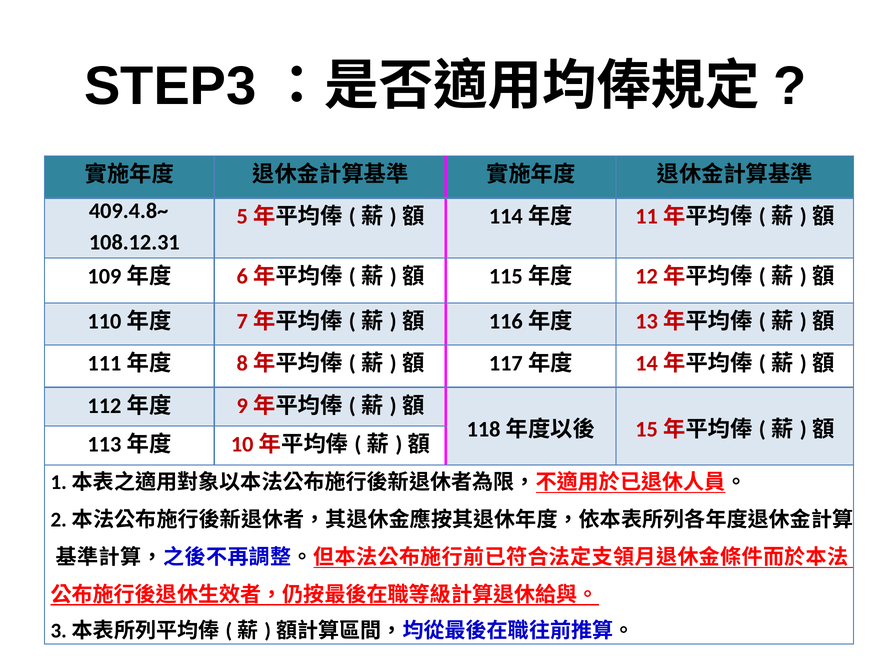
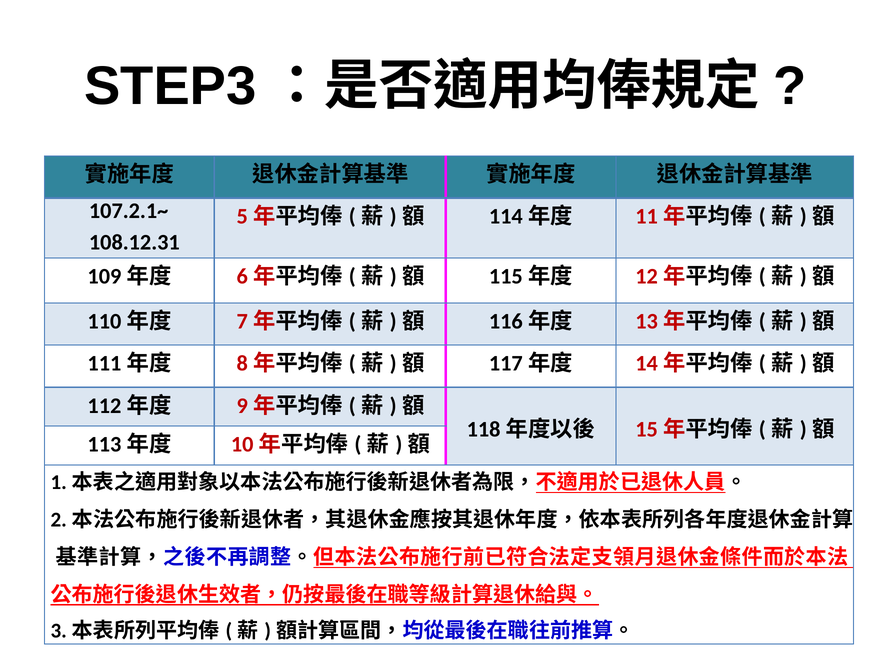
409.4.8~: 409.4.8~ -> 107.2.1~ (129, 211)
